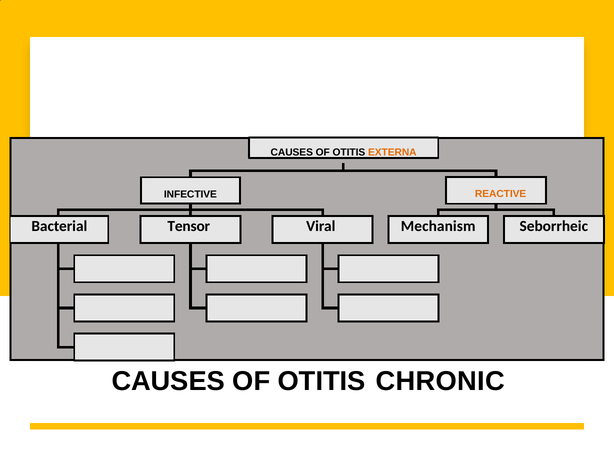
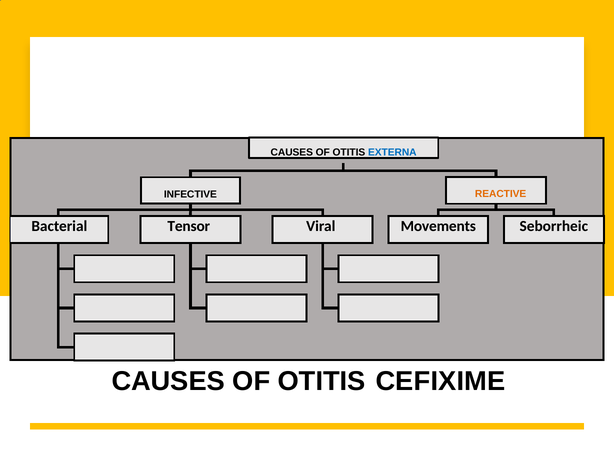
EXTERNA colour: orange -> blue (392, 153)
Mechanism: Mechanism -> Movements (438, 227)
CHRONIC: CHRONIC -> CEFIXIME (440, 382)
